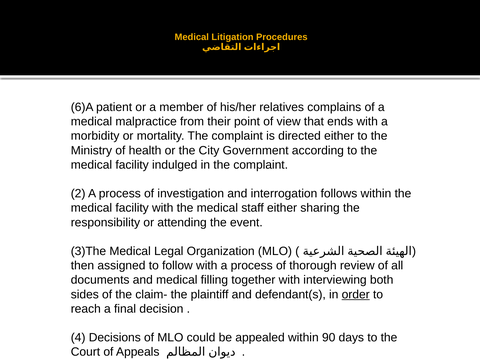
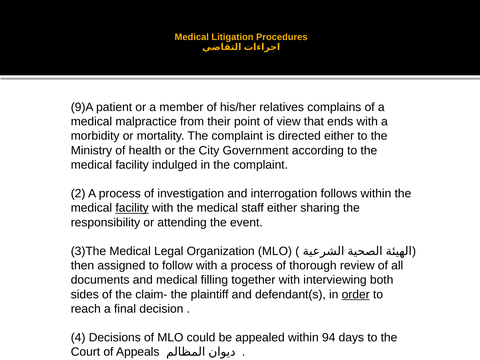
6)A: 6)A -> 9)A (82, 107)
facility underline: none -> present (132, 208)
90: 90 -> 94 (329, 338)
